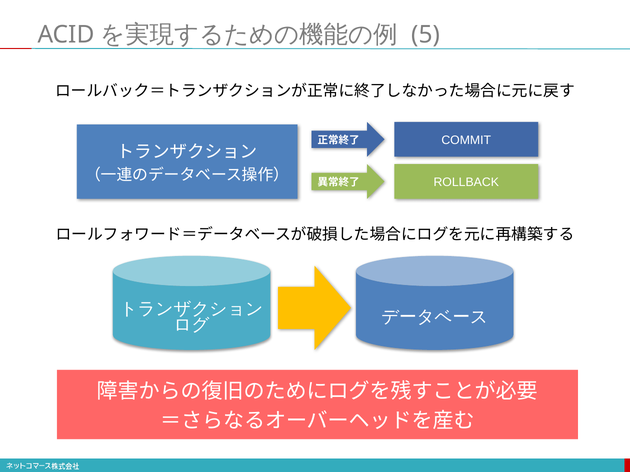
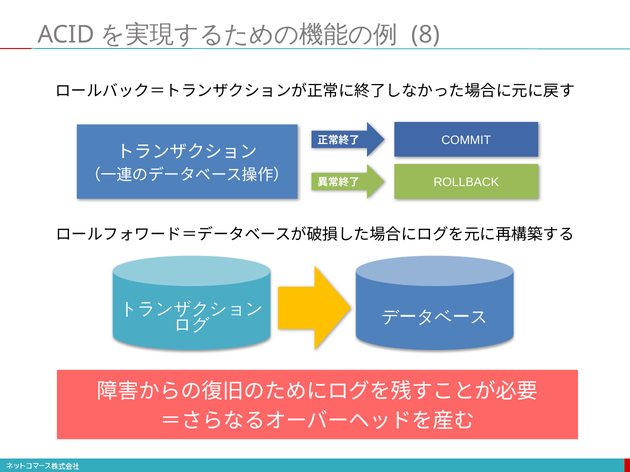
5: 5 -> 8 (426, 35)
